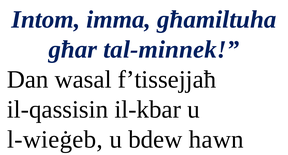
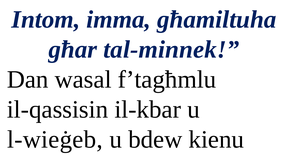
f’tissejjaħ: f’tissejjaħ -> f’tagħmlu (167, 80)
hawn: hawn -> kienu (216, 140)
